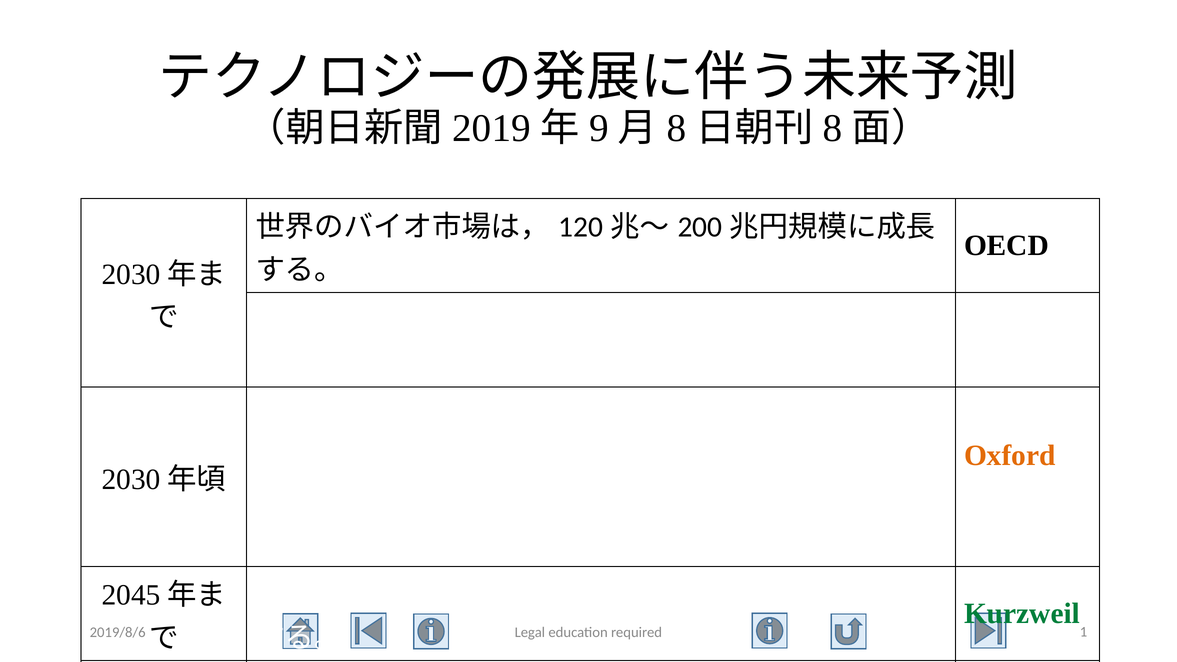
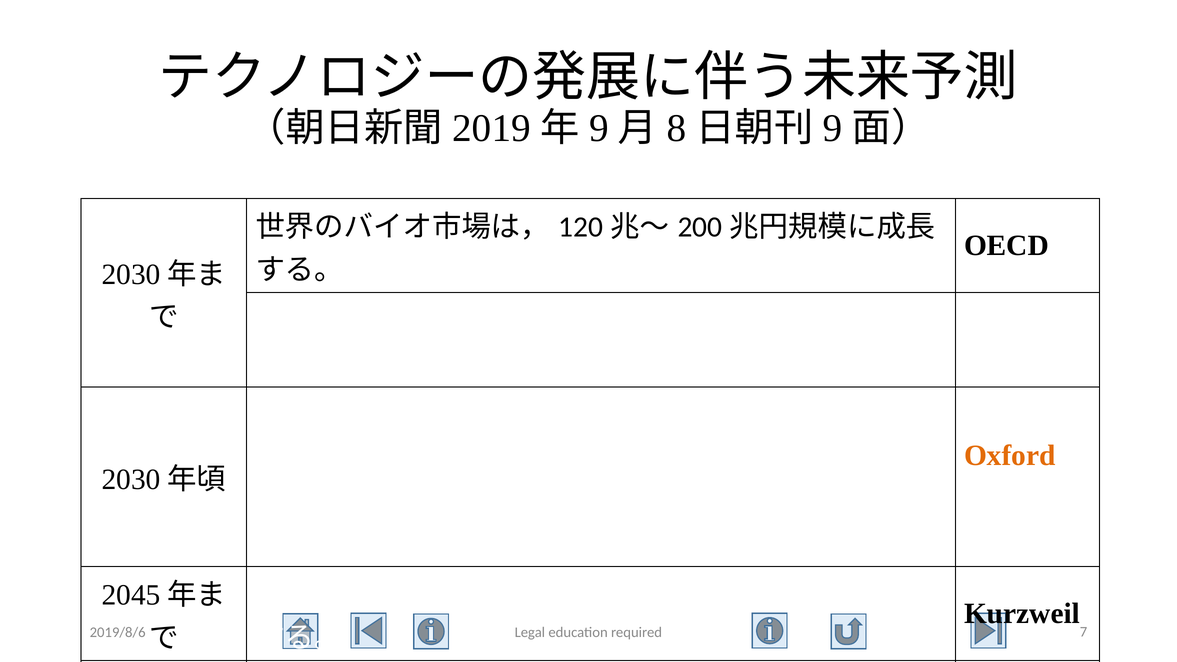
8: 8 -> 9 (833, 128)
Kurzweil colour: green -> black (1022, 614)
1: 1 -> 7 (1084, 632)
